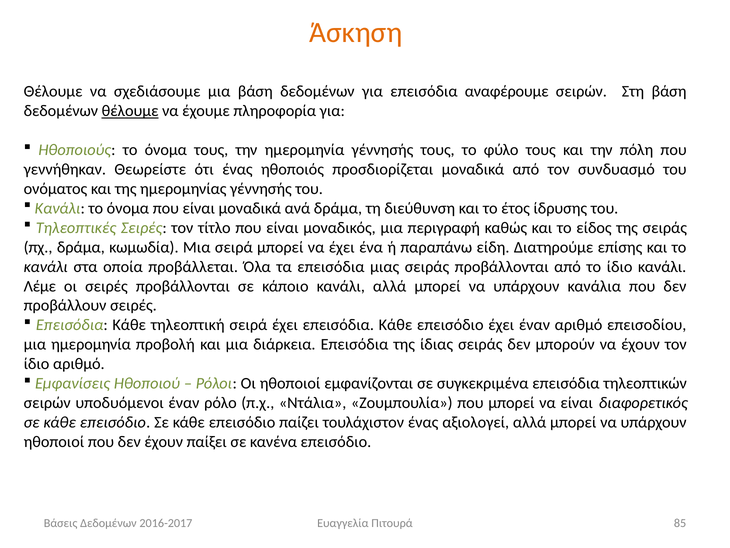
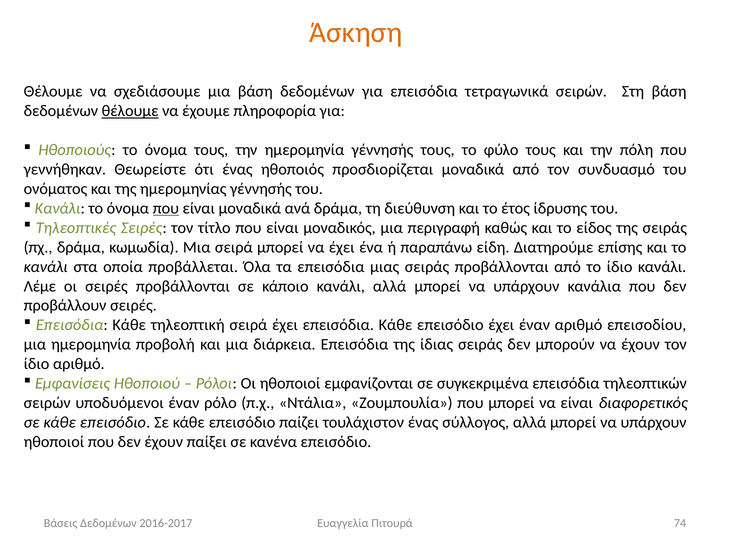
αναφέρουμε: αναφέρουμε -> τετραγωνικά (507, 91)
που underline: none -> present (166, 208)
αξιολογεί: αξιολογεί -> σύλλογος (476, 422)
85: 85 -> 74 (680, 523)
